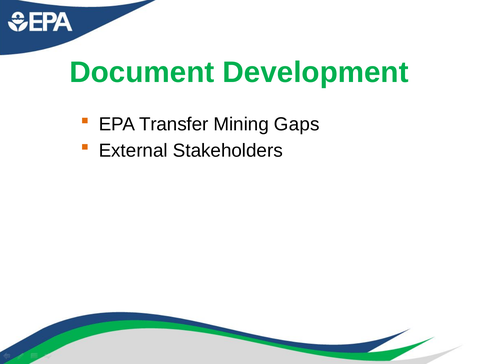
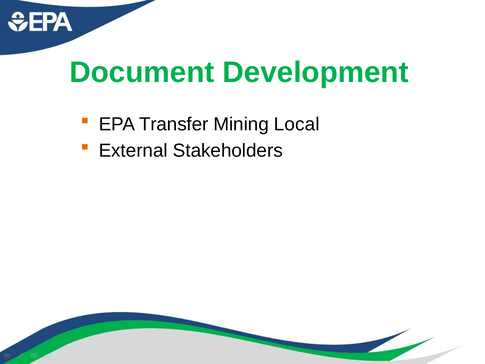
Gaps: Gaps -> Local (297, 124)
